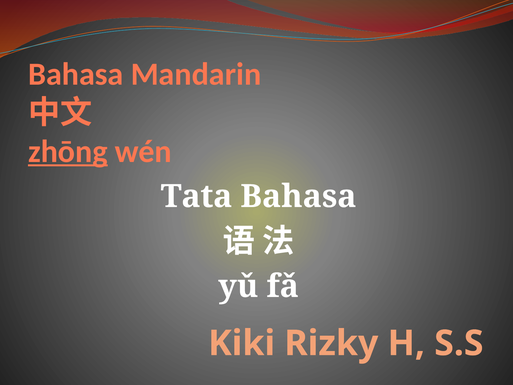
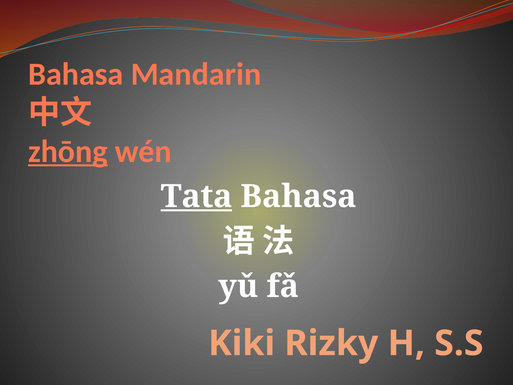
Tata underline: none -> present (197, 196)
